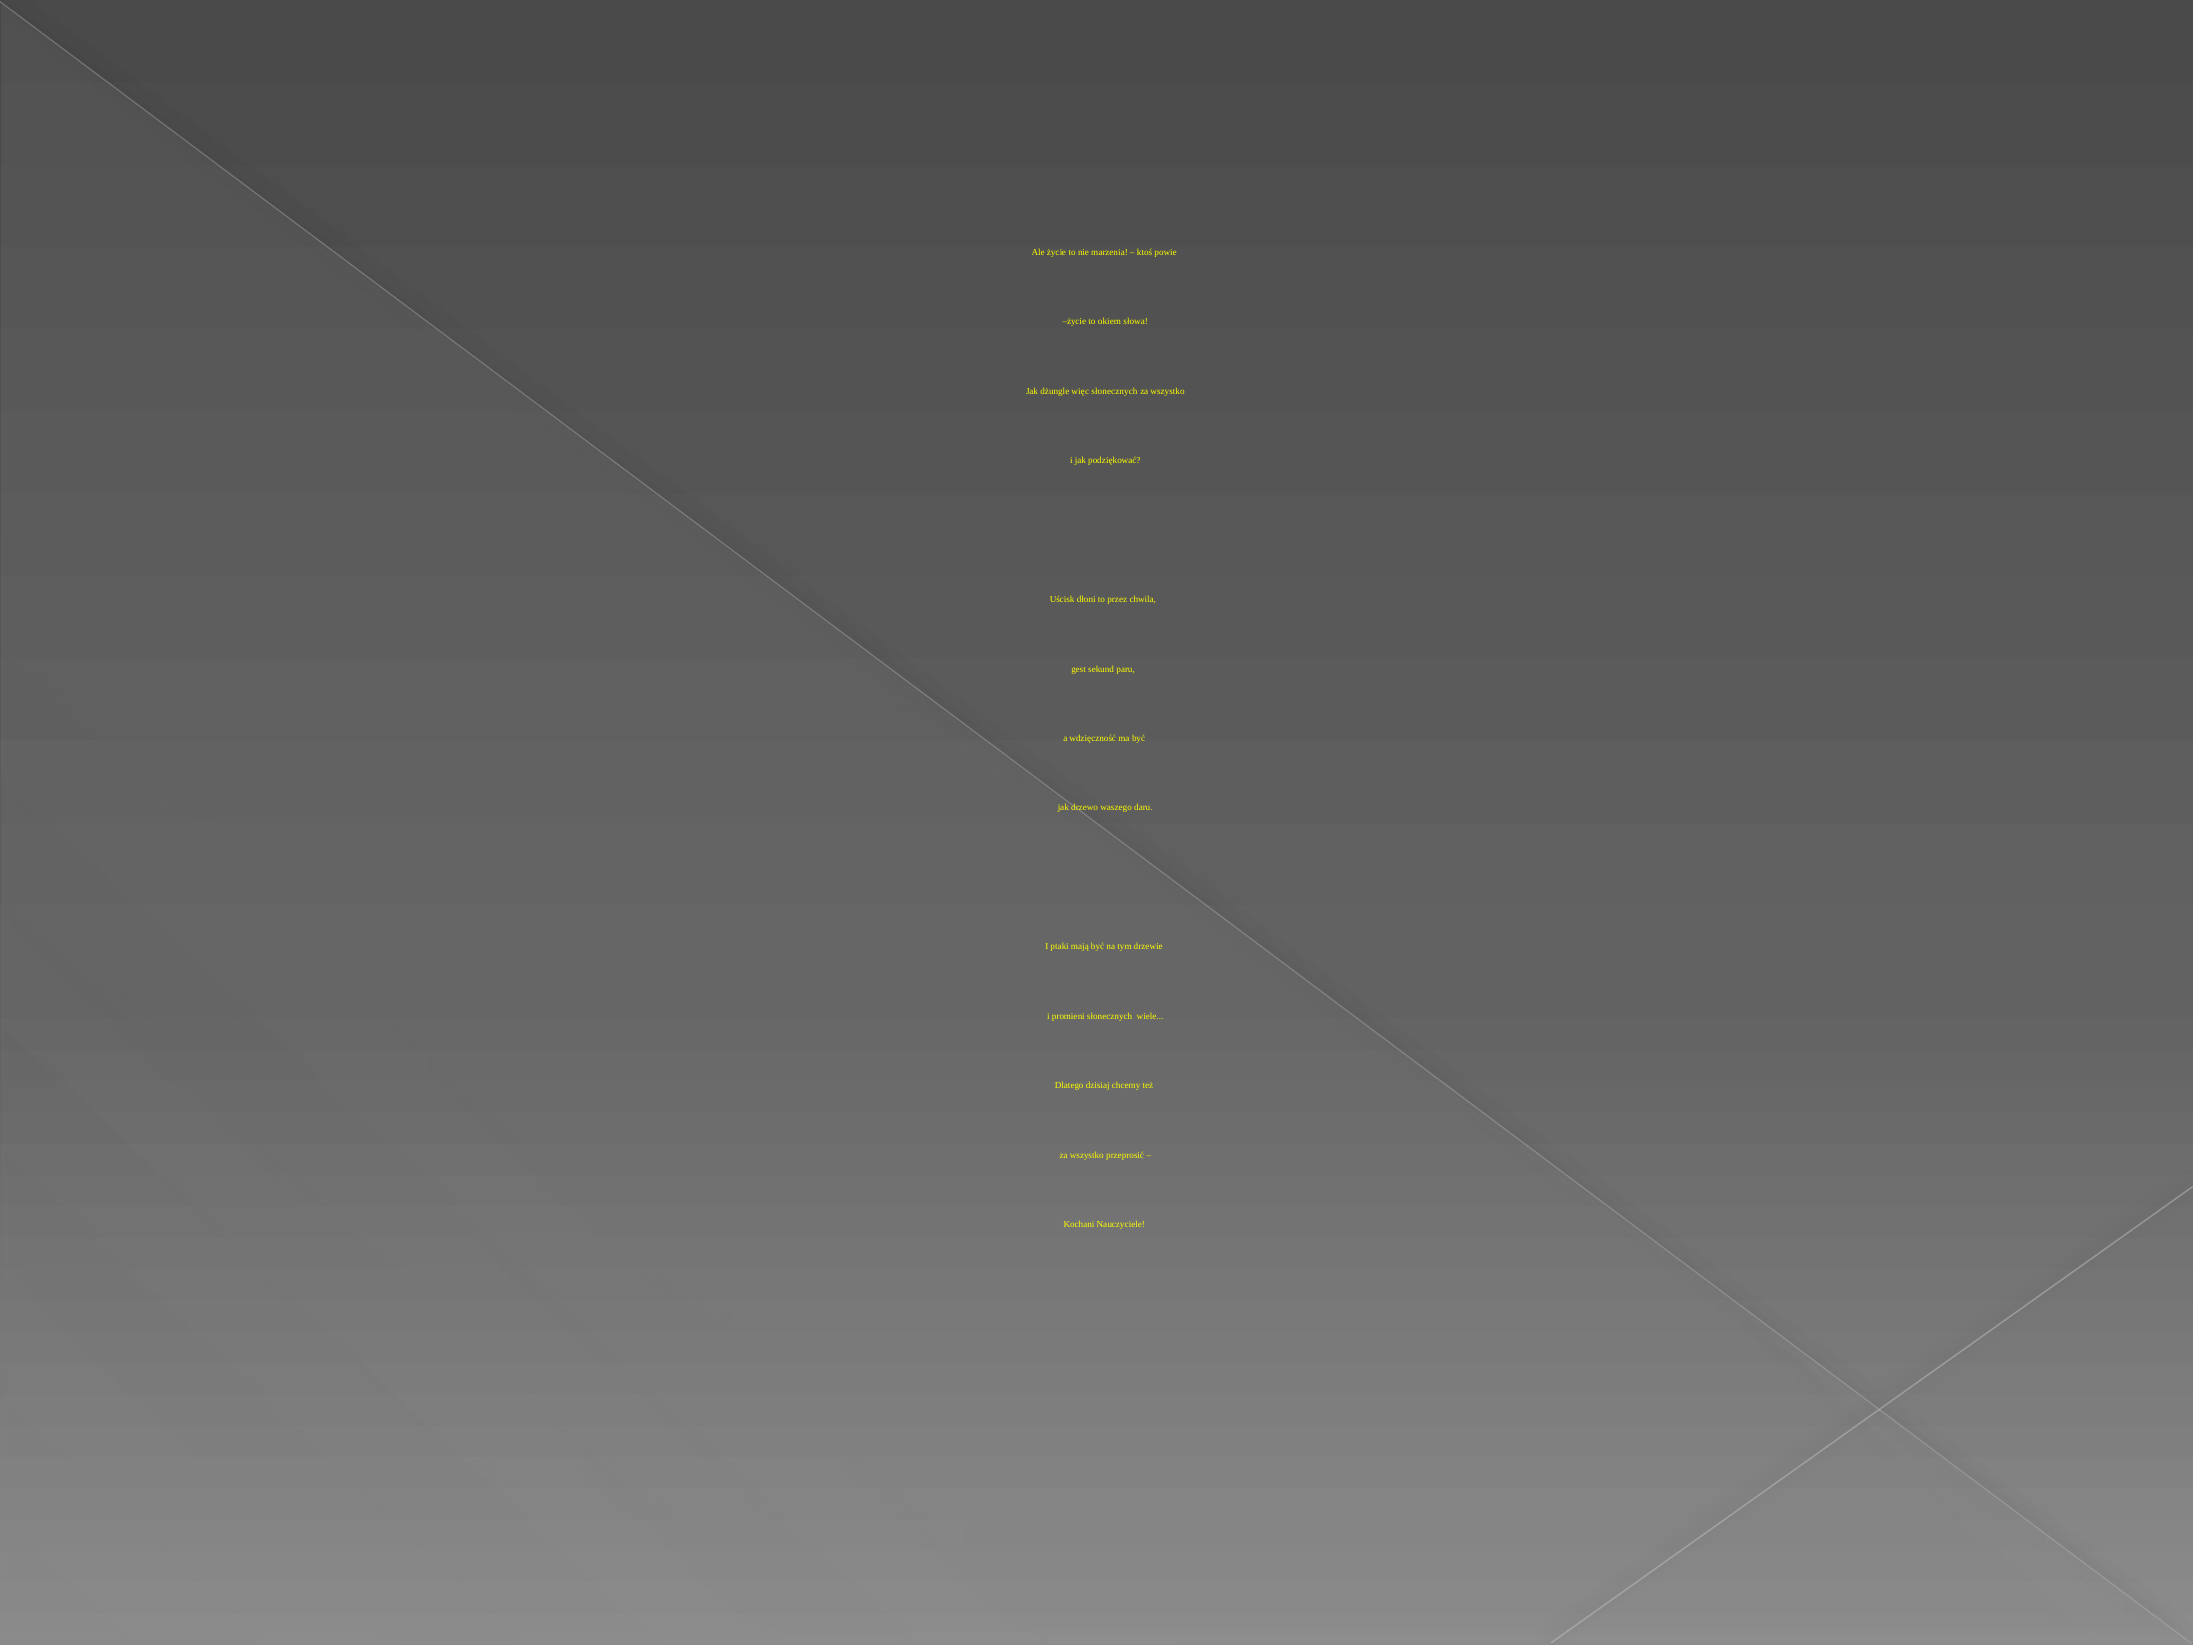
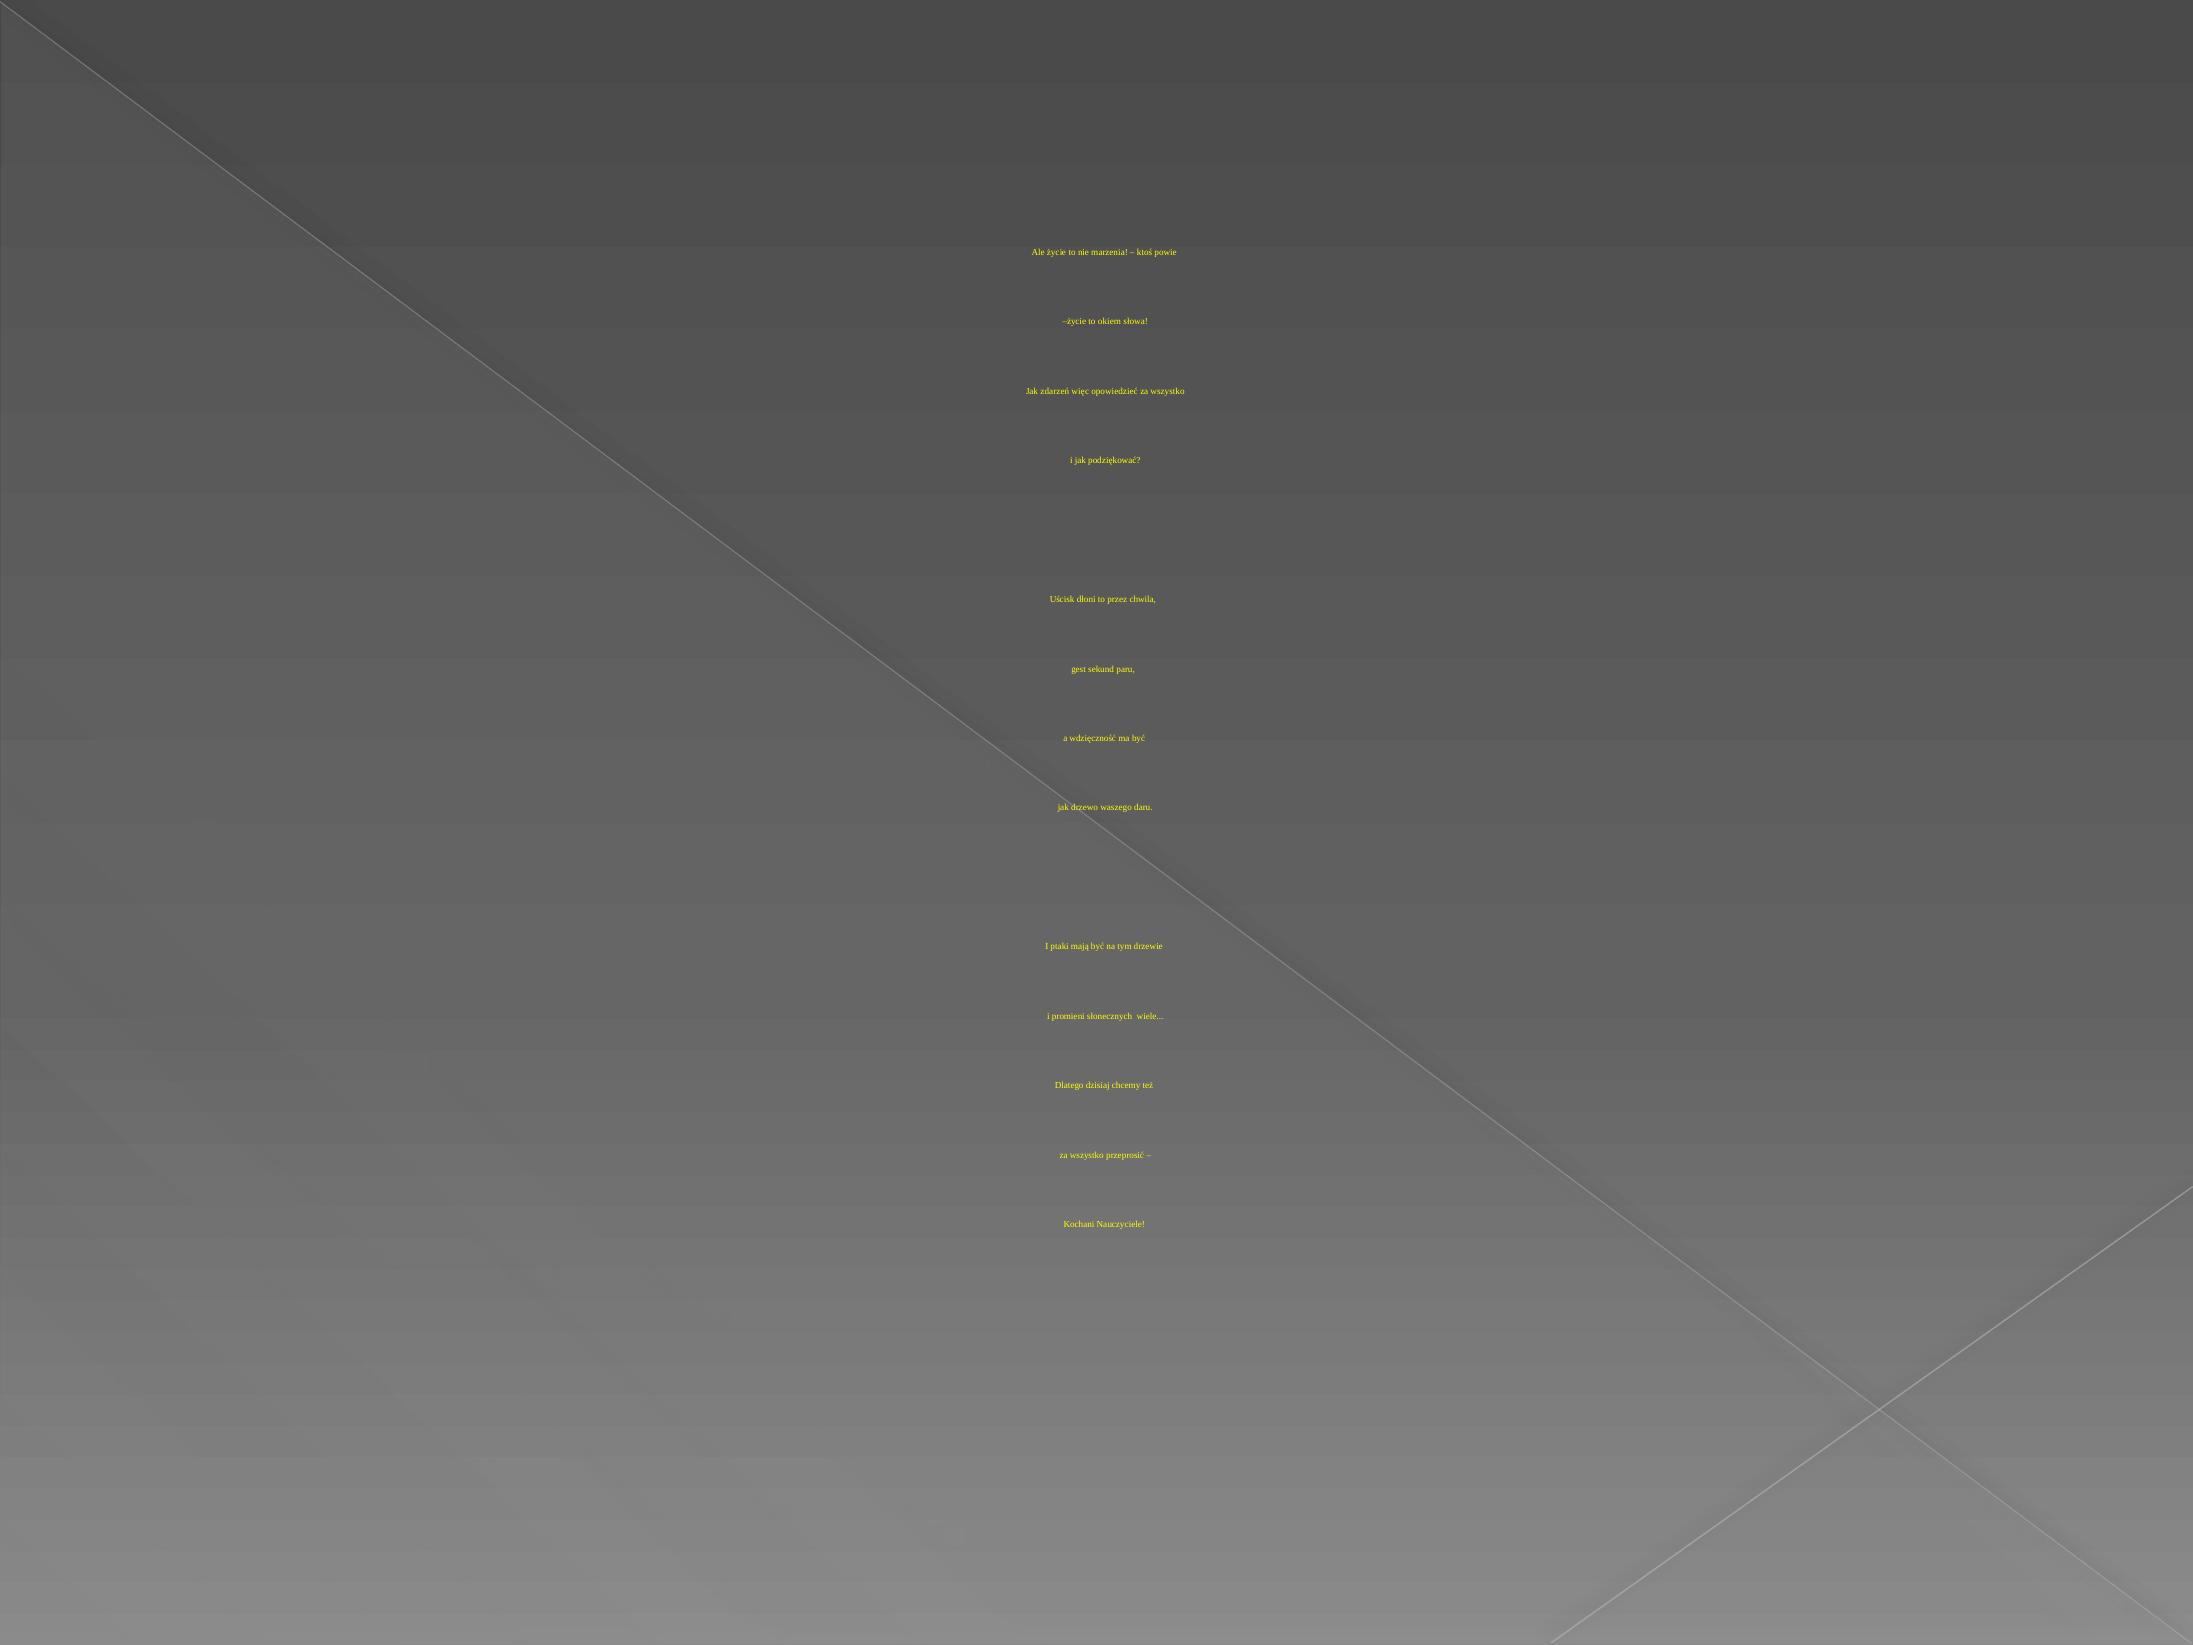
dżungle: dżungle -> zdarzeń (1055, 391)
więc słonecznych: słonecznych -> opowiedzieć (1114, 391)
